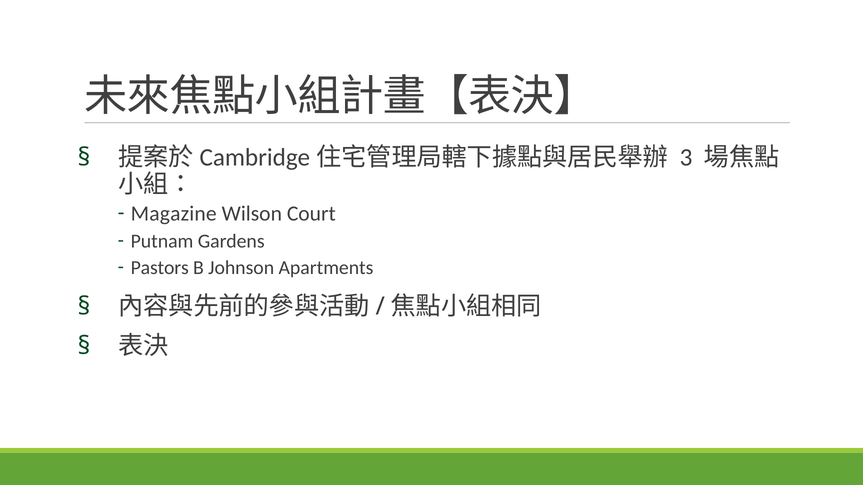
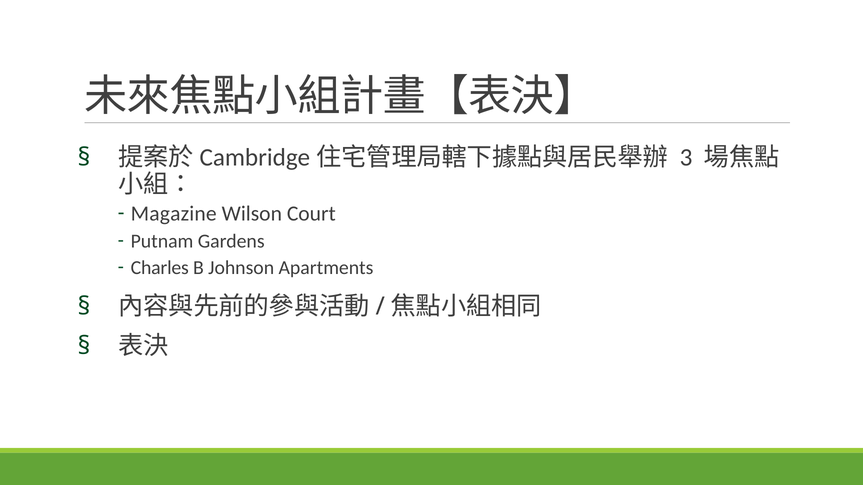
Pastors: Pastors -> Charles (160, 268)
